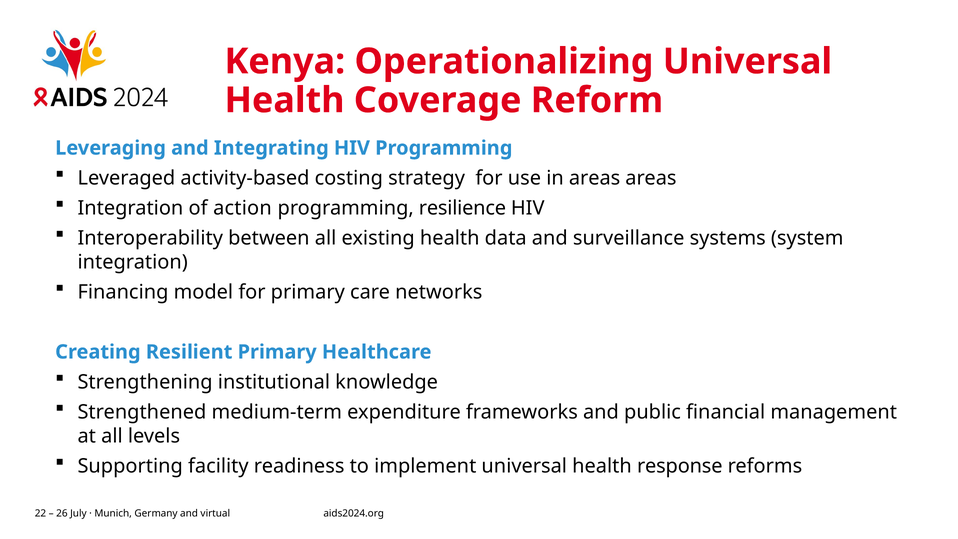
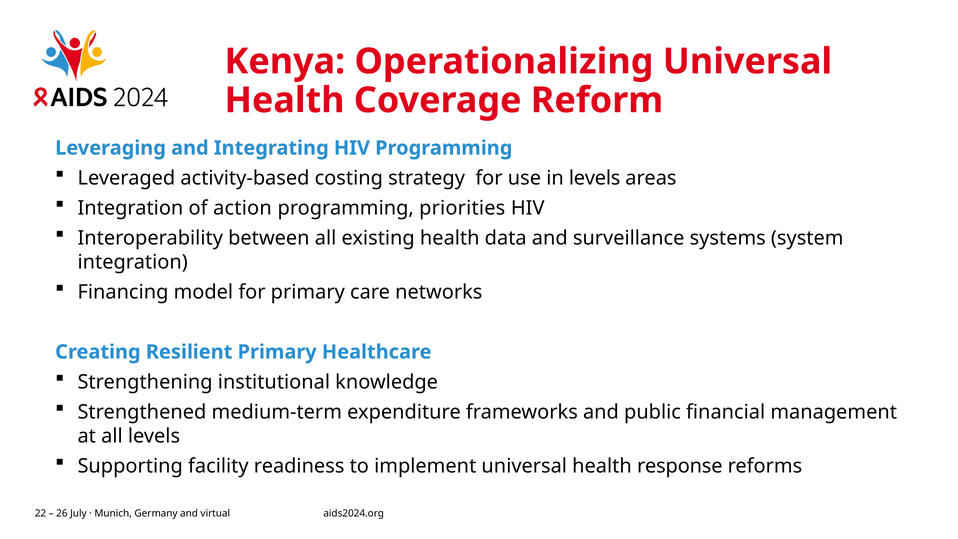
in areas: areas -> levels (595, 178)
resilience: resilience -> priorities (462, 208)
